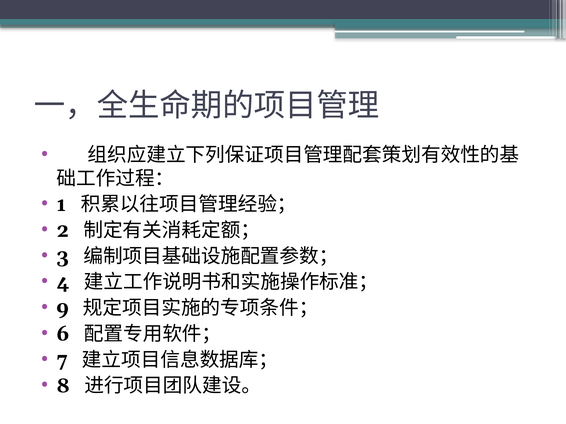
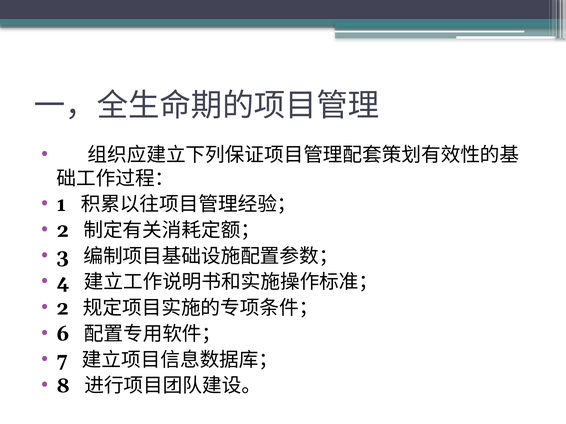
9: 9 -> 2 (62, 308)
